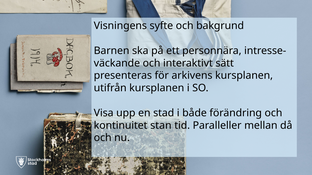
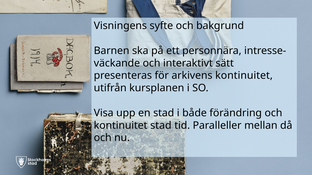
arkivens kursplanen: kursplanen -> kontinuitet (244, 76)
kontinuitet stan: stan -> stad (161, 126)
